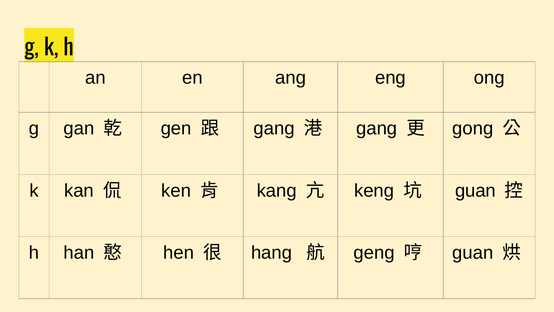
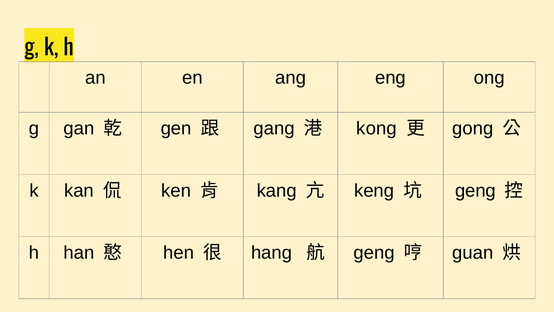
gang: gang -> kong (377, 128)
guan: guan -> geng (475, 190)
